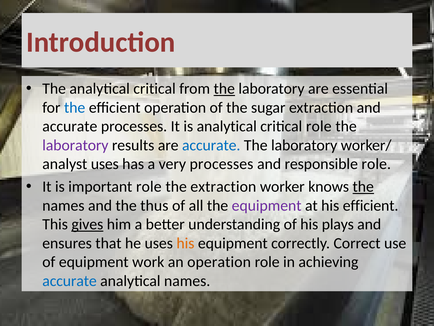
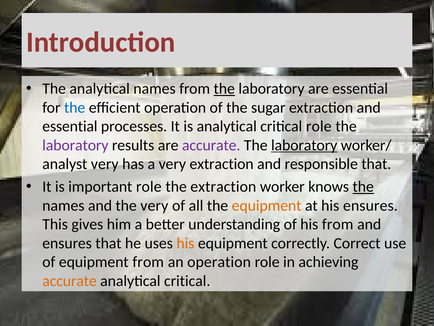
The analytical critical: critical -> names (155, 89)
accurate: accurate -> essential (70, 126)
accurate colour: blue -> purple (211, 145)
laboratory underline: none -> present (304, 145)
analyst uses: uses -> very (105, 164)
very processes: processes -> extraction (222, 164)
responsible role: role -> that (376, 164)
the thus: thus -> very (154, 205)
equipment colour: purple -> orange (267, 205)
his efficient: efficient -> ensures (370, 205)
gives underline: present -> none (87, 224)
his plays: plays -> from (338, 224)
equipment work: work -> from (148, 262)
accurate colour: blue -> orange (70, 280)
names: names -> critical (187, 280)
